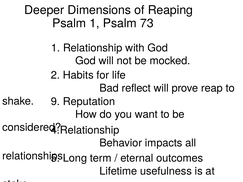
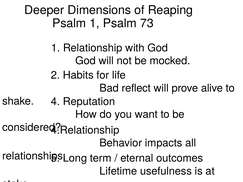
reap: reap -> alive (212, 88)
9: 9 -> 4 (55, 102)
